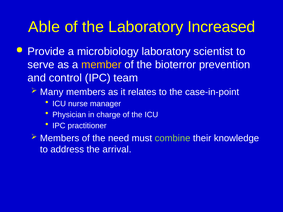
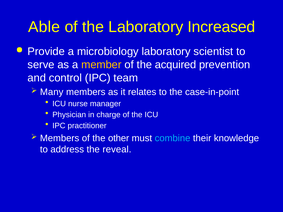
bioterror: bioterror -> acquired (176, 65)
need: need -> other (119, 138)
combine colour: light green -> light blue (173, 138)
arrival: arrival -> reveal (117, 150)
